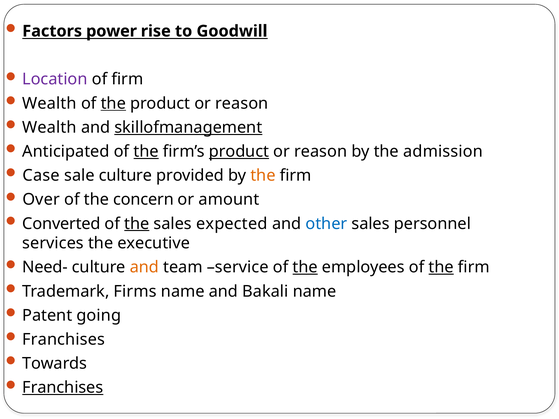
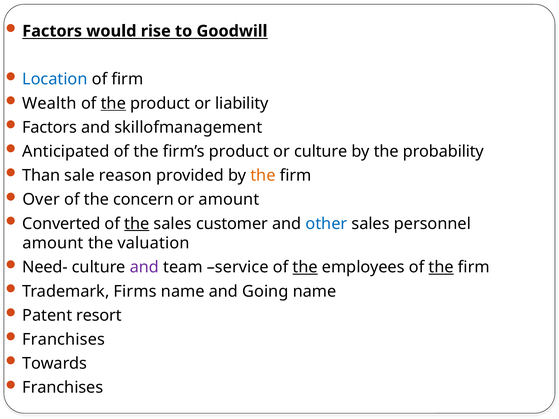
power: power -> would (111, 31)
Location colour: purple -> blue (55, 79)
reason: reason -> liability (242, 103)
Wealth: Wealth -> Factors (50, 127)
skillofmanagement underline: present -> none (188, 127)
the underline: present -> none (146, 152)
product underline: present -> none (239, 152)
reason: reason -> culture (321, 152)
admission: admission -> probability (443, 152)
Case: Case -> Than (41, 176)
sale culture: culture -> reason (125, 176)
expected: expected -> customer (232, 224)
services: services -> amount (53, 243)
executive: executive -> valuation (154, 243)
and colour: orange -> purple (144, 267)
Bakali: Bakali -> Going (265, 291)
going: going -> resort (99, 316)
Franchises underline: present -> none (63, 388)
